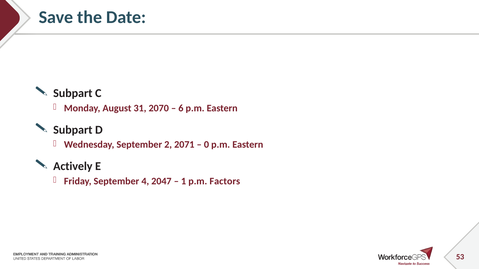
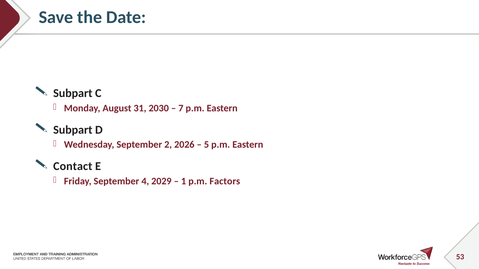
2070: 2070 -> 2030 (159, 108)
6: 6 -> 7 (181, 108)
2071: 2071 -> 2026 (184, 145)
0: 0 -> 5 (206, 145)
Actively: Actively -> Contact (73, 166)
2047: 2047 -> 2029 (161, 181)
